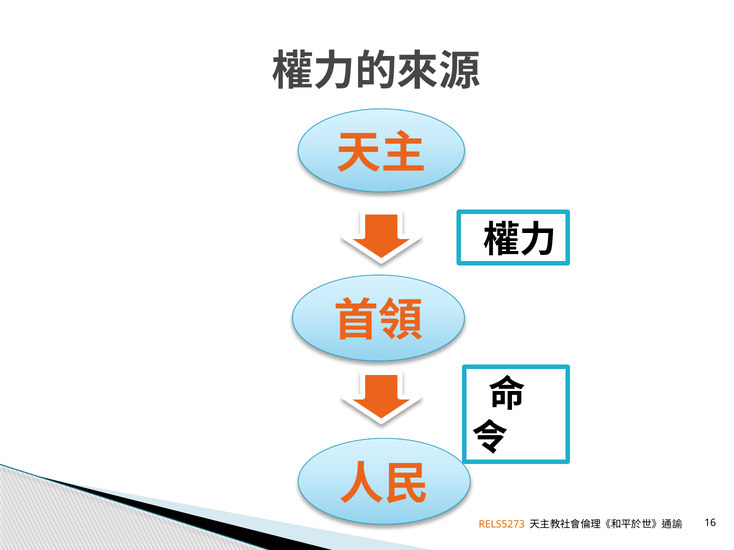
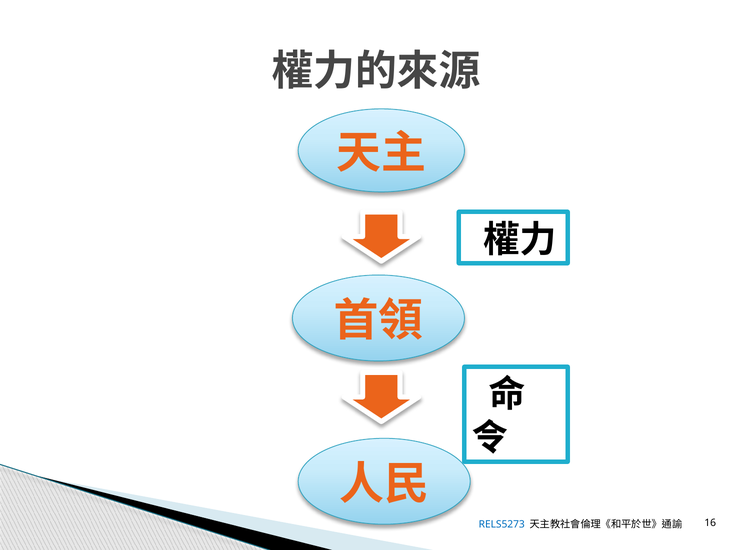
RELS5273 colour: orange -> blue (502, 525)
